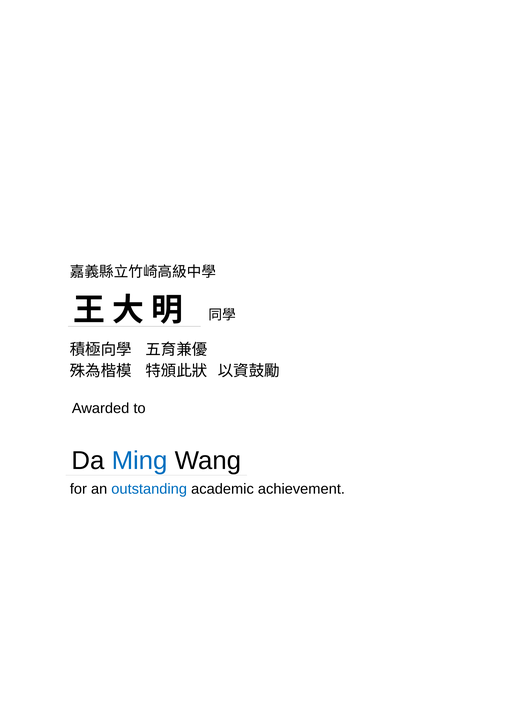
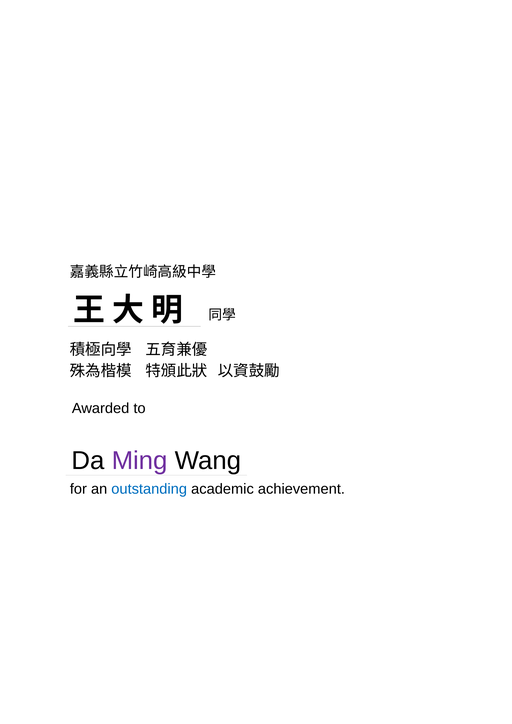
Ming colour: blue -> purple (140, 461)
